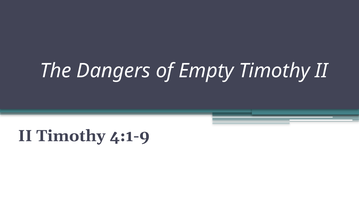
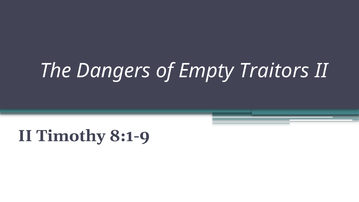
Empty Timothy: Timothy -> Traitors (274, 71)
4:1-9: 4:1-9 -> 8:1-9 (130, 136)
